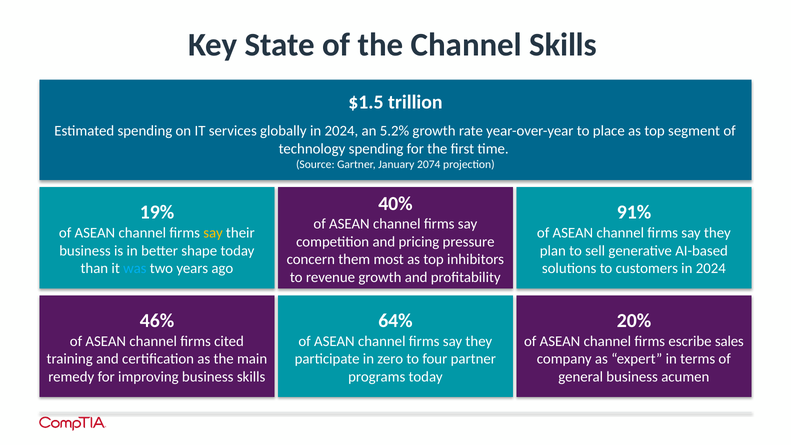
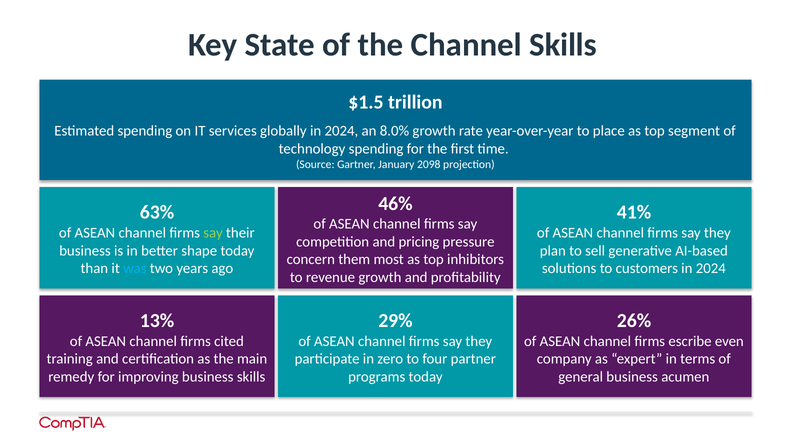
5.2%: 5.2% -> 8.0% (394, 131)
2074: 2074 -> 2098 (429, 164)
40%: 40% -> 46% (395, 204)
19%: 19% -> 63% (157, 212)
91%: 91% -> 41% (634, 212)
say colour: yellow -> light green (213, 233)
46%: 46% -> 13% (157, 321)
64%: 64% -> 29% (395, 321)
20%: 20% -> 26% (634, 321)
sales: sales -> even (729, 341)
